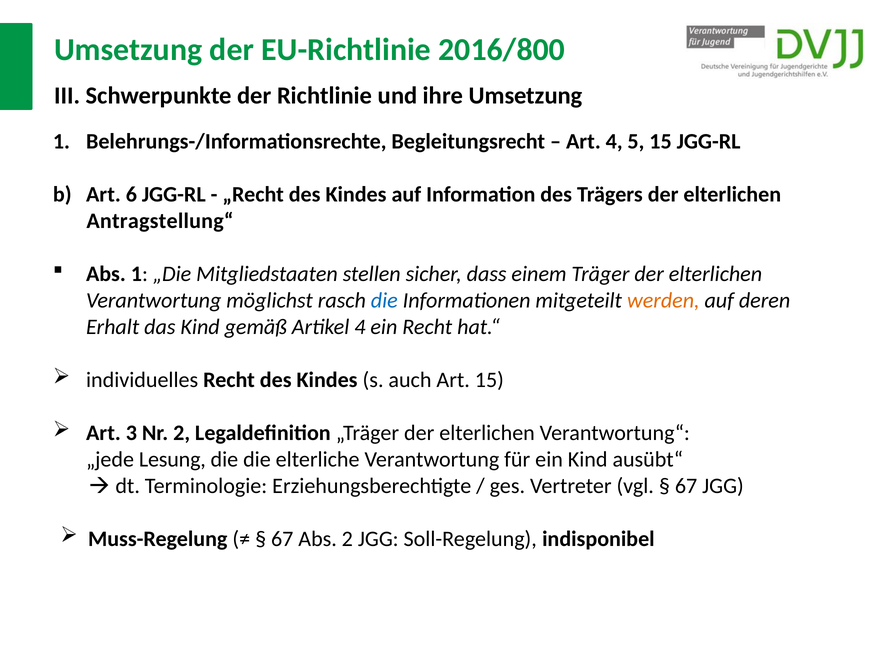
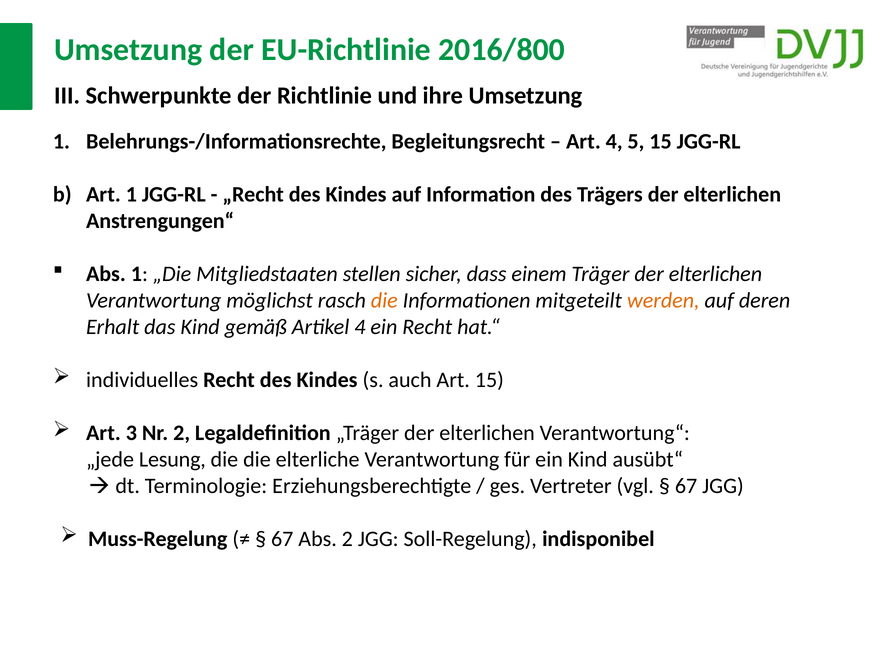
Art 6: 6 -> 1 (131, 195)
Antragstellung“: Antragstellung“ -> Anstrengungen“ (160, 221)
die colour: blue -> orange (384, 301)
